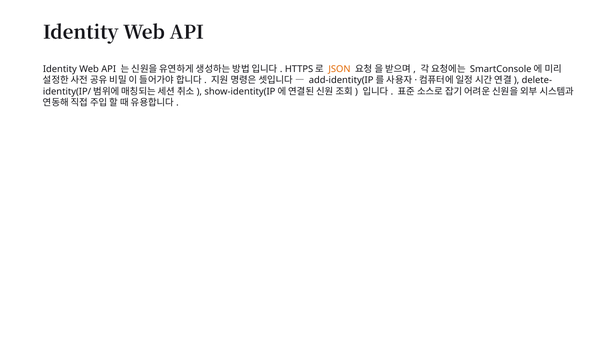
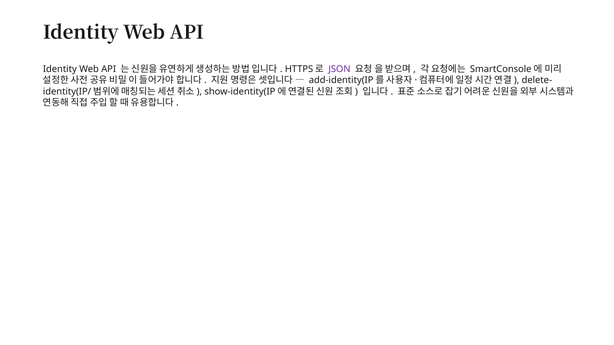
JSON colour: orange -> purple (339, 69)
